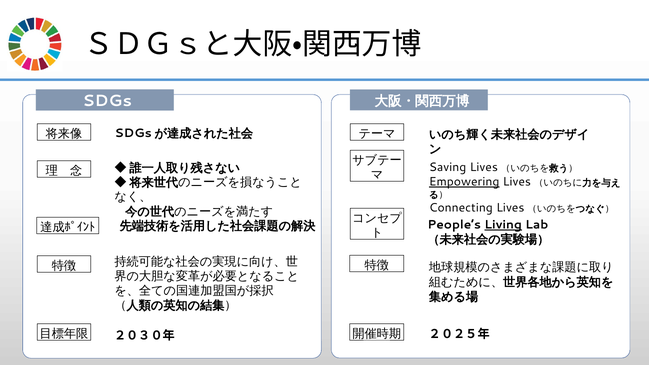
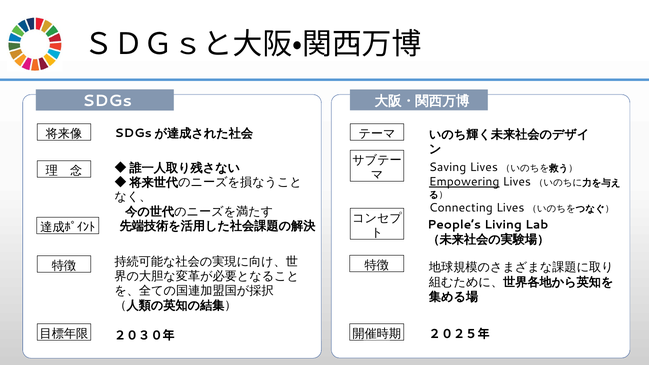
Living underline: present -> none (503, 225)
